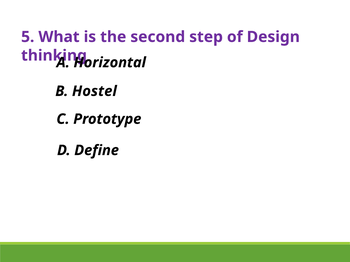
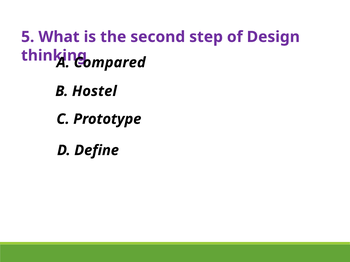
Horizontal: Horizontal -> Compared (110, 63)
